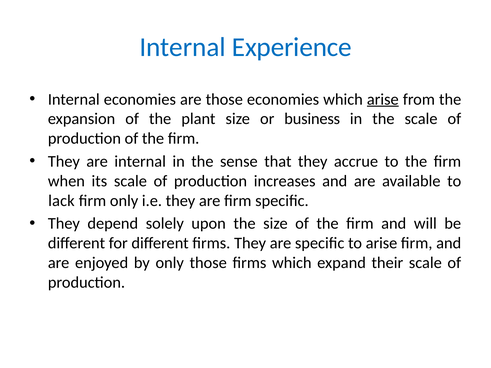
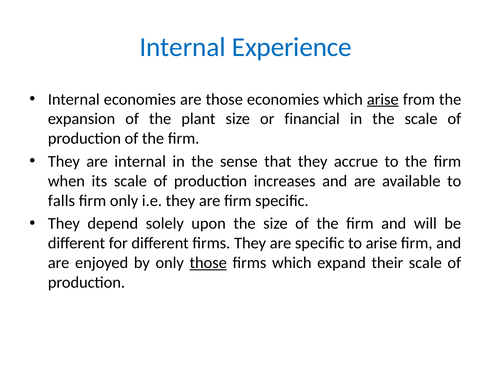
business: business -> financial (312, 119)
lack: lack -> falls (61, 201)
those underline: none -> present (208, 263)
